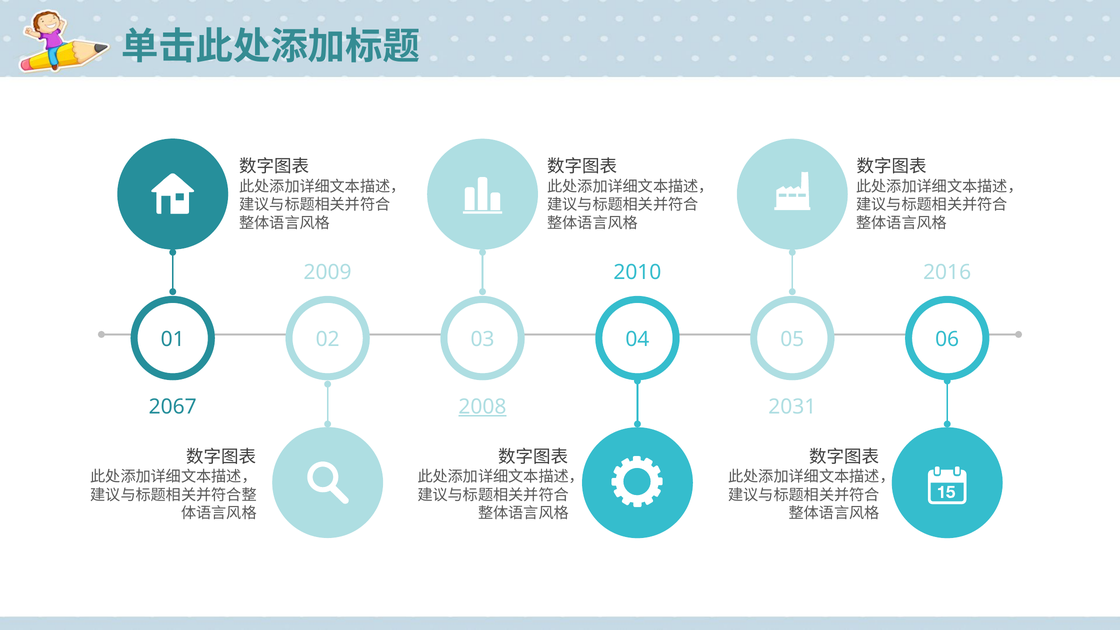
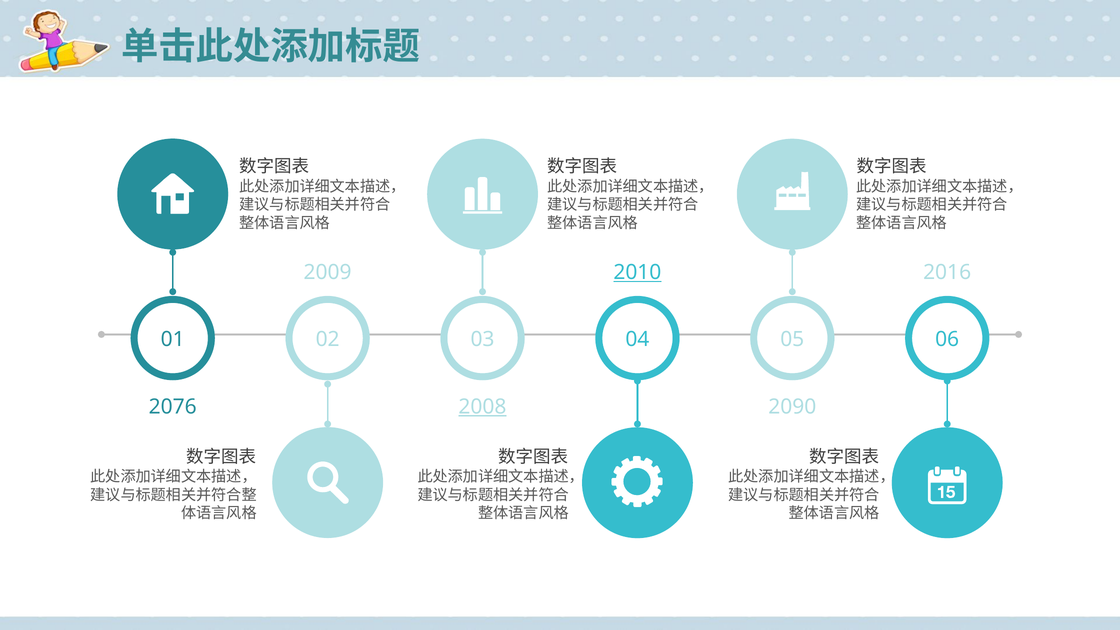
2010 underline: none -> present (637, 273)
2067: 2067 -> 2076 (173, 407)
2031: 2031 -> 2090 (792, 407)
